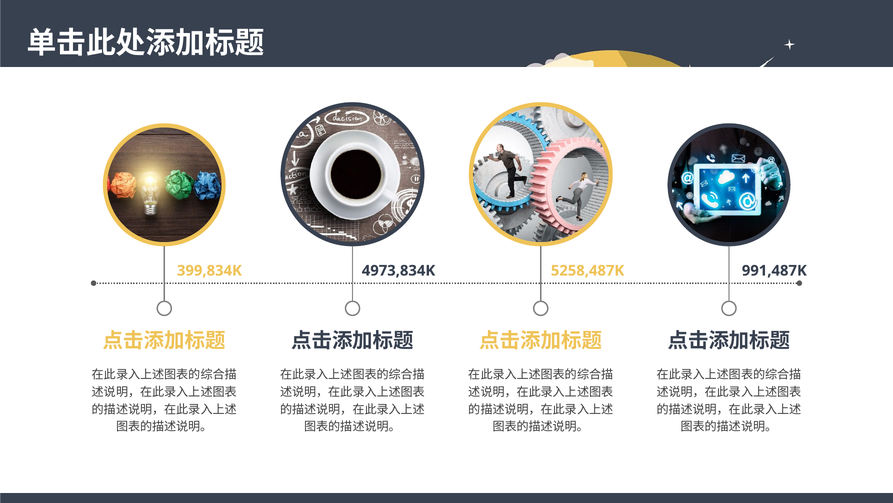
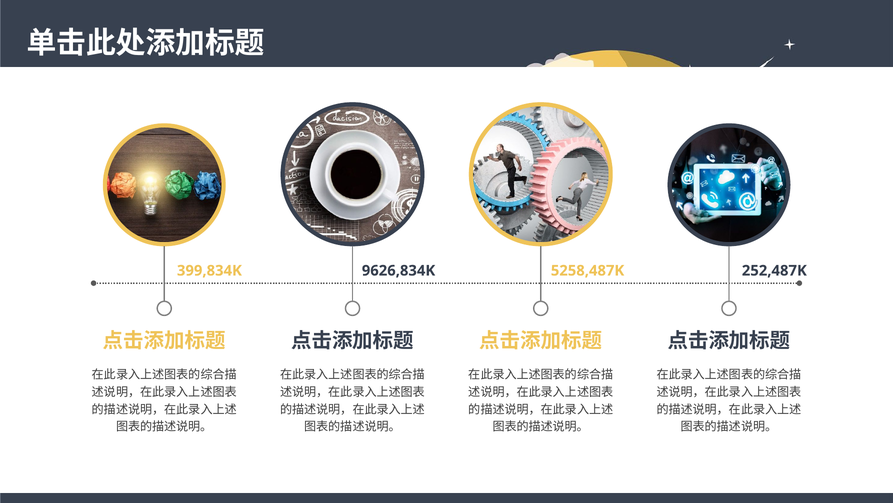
4973,834K: 4973,834K -> 9626,834K (399, 270)
991,487K: 991,487K -> 252,487K (774, 270)
